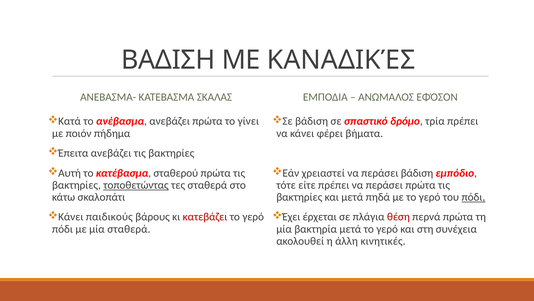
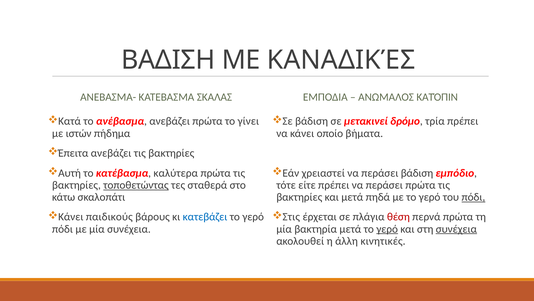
ΕΦΌΣΟΝ: ΕΦΌΣΟΝ -> ΚΑΤΌΠΙΝ (437, 97)
σπαστικό: σπαστικό -> μετακινεί (366, 121)
ποιόν: ποιόν -> ιστών (79, 133)
φέρει: φέρει -> οποίο (330, 133)
σταθερού: σταθερού -> καλύτερα (176, 173)
κατεβάζει colour: red -> blue (205, 217)
Έχει: Έχει -> Στις (291, 217)
μία σταθερά: σταθερά -> συνέχεια (129, 229)
γερό underline: none -> present (387, 229)
συνέχεια underline: none -> present (456, 229)
